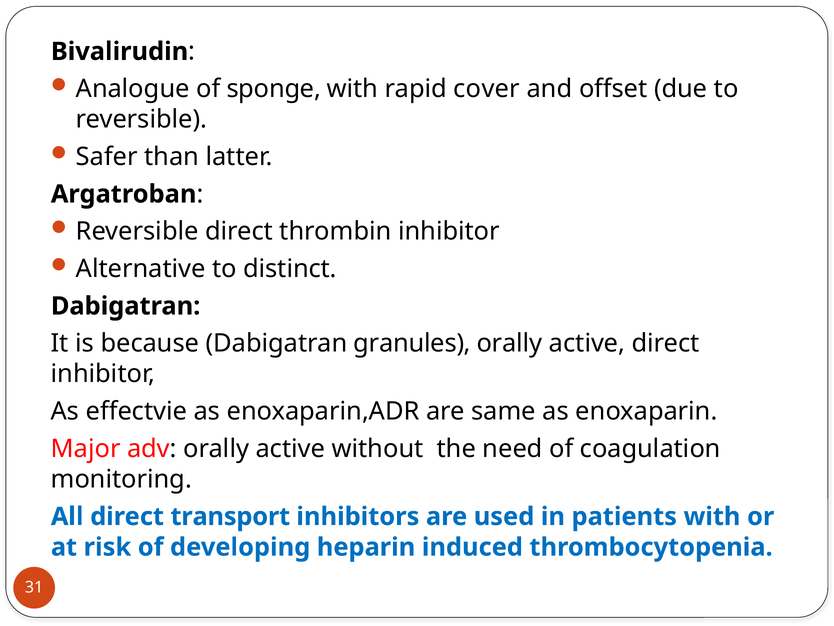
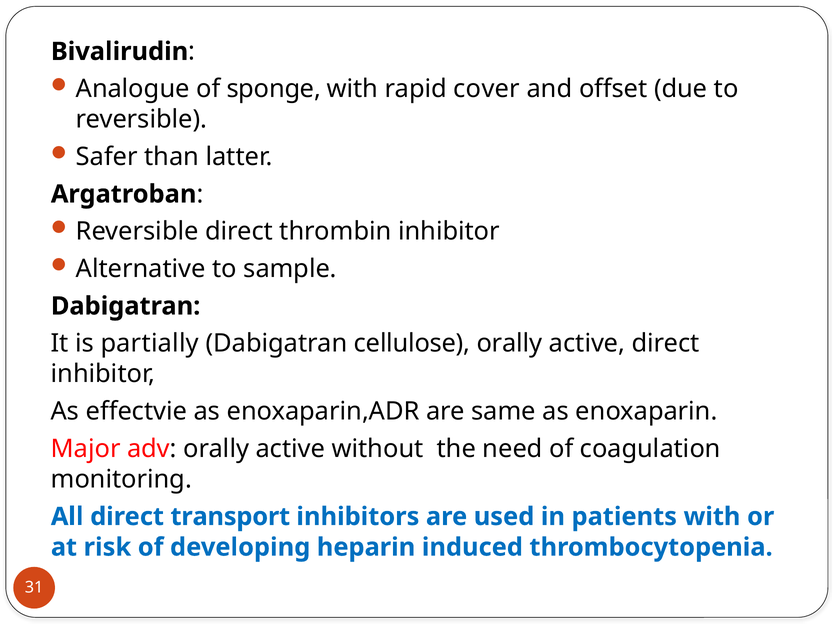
distinct: distinct -> sample (290, 269)
because: because -> partially (150, 343)
granules: granules -> cellulose (412, 343)
